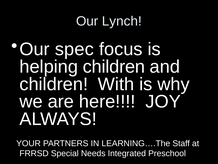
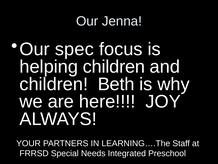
Lynch: Lynch -> Jenna (122, 21)
With: With -> Beth (116, 84)
